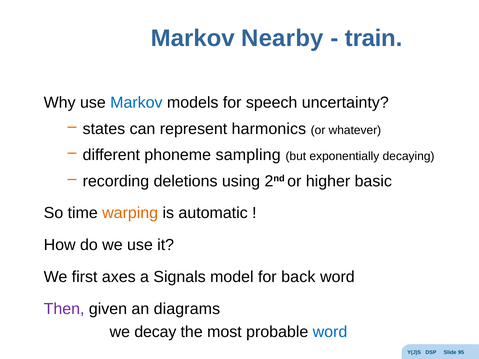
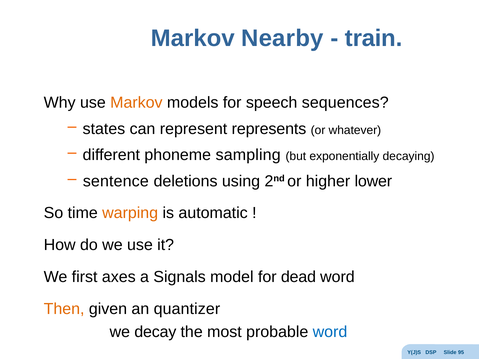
Markov colour: blue -> orange (136, 103)
uncertainty: uncertainty -> sequences (345, 103)
harmonics: harmonics -> represents (269, 129)
recording: recording -> sentence (116, 181)
basic: basic -> lower (373, 181)
back: back -> dead (298, 277)
Then colour: purple -> orange (64, 309)
diagrams: diagrams -> quantizer (187, 309)
